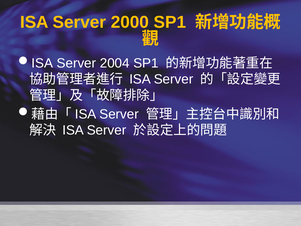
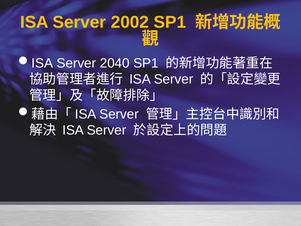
2000: 2000 -> 2002 (130, 22)
2004: 2004 -> 2040 (115, 63)
